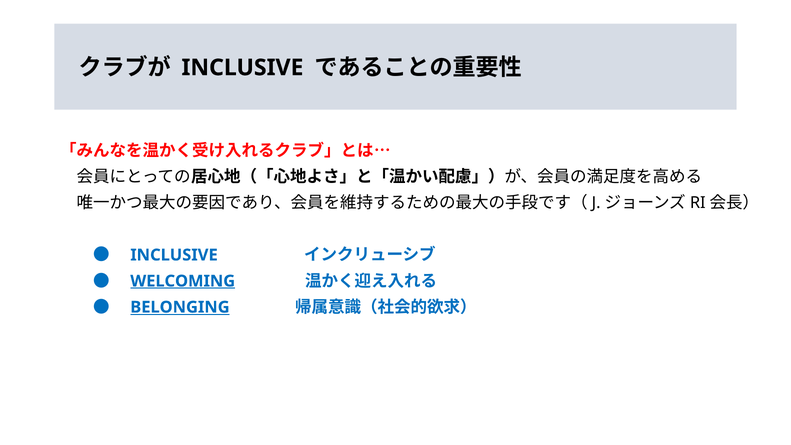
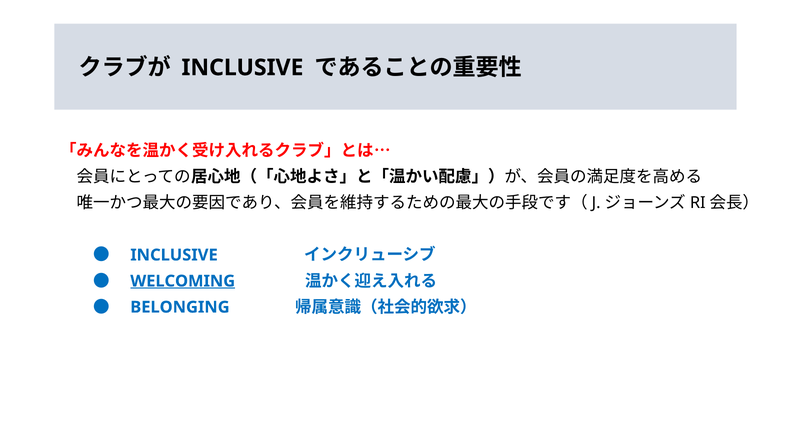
BELONGING underline: present -> none (180, 307)
